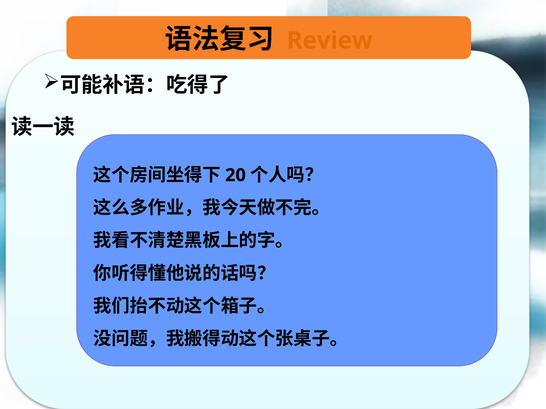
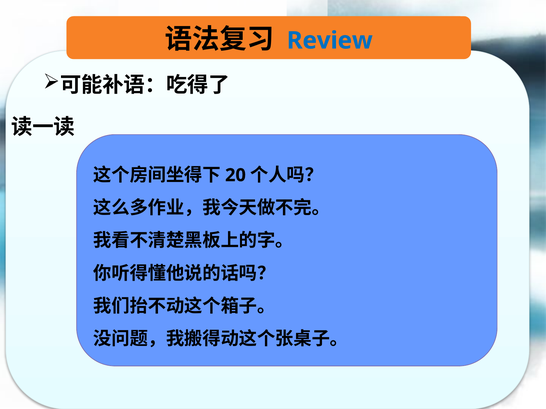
Review colour: orange -> blue (330, 41)
